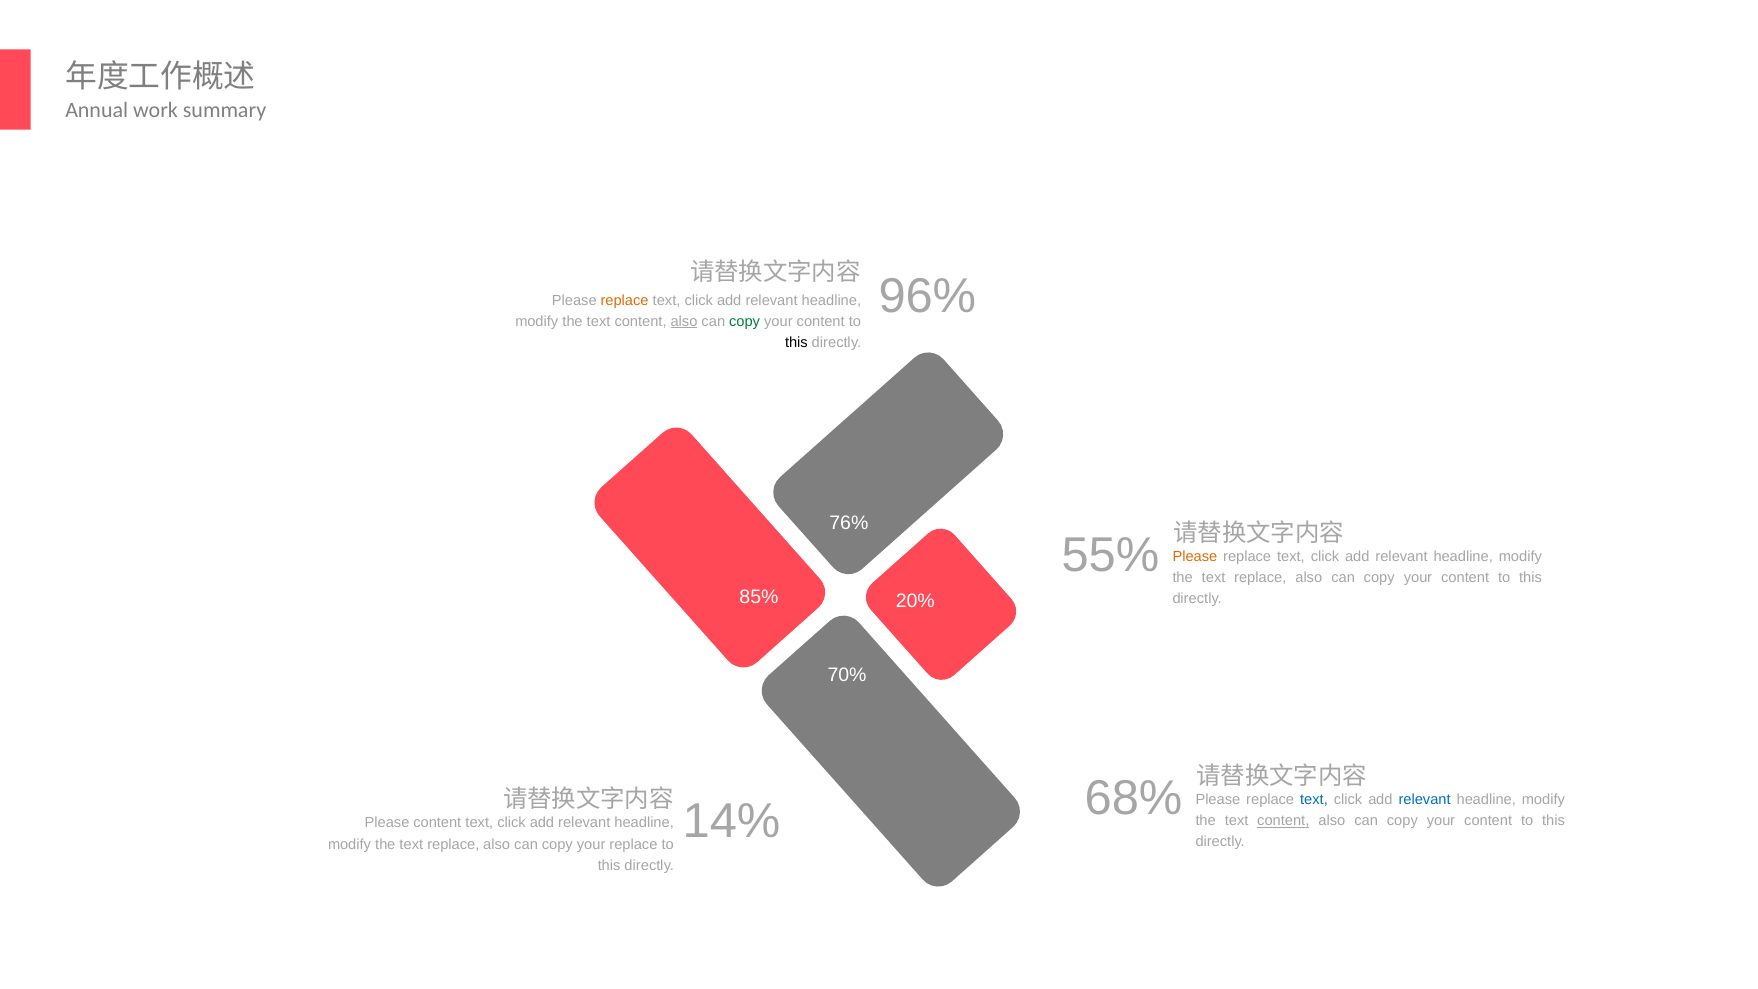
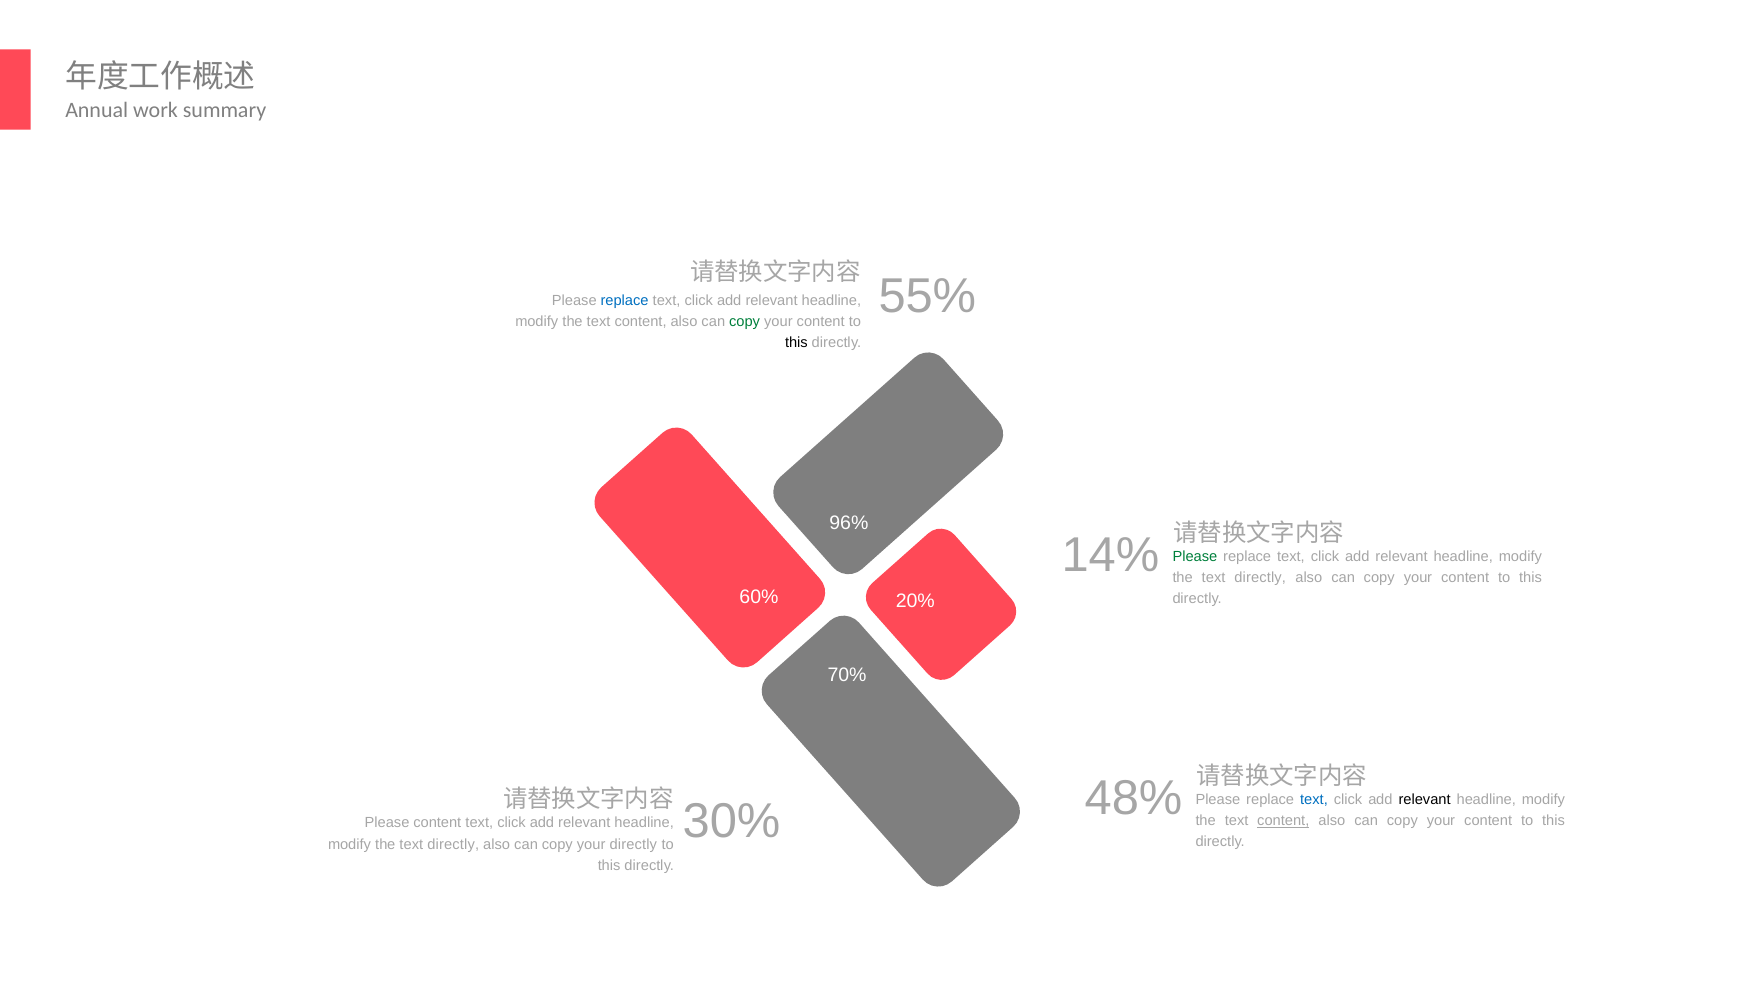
96%: 96% -> 55% (927, 296)
replace colour: orange -> blue (625, 301)
also underline: present -> none (684, 322)
76%: 76% -> 96% (849, 523)
55%: 55% -> 14% (1110, 555)
Please colour: orange -> green (1195, 557)
replace: replace -> directly (1260, 578)
85%: 85% -> 60% (759, 597)
68%: 68% -> 48% (1133, 799)
relevant colour: blue -> black (1425, 800)
14%: 14% -> 30% (732, 822)
replace: replace -> directly (453, 844)
your replace: replace -> directly (633, 844)
